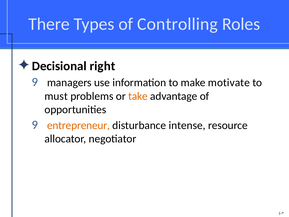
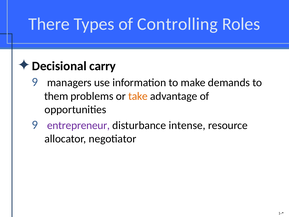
right: right -> carry (103, 66)
motivate: motivate -> demands (229, 82)
must: must -> them (56, 96)
entrepreneur colour: orange -> purple (78, 125)
